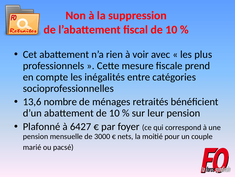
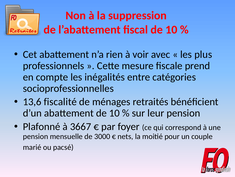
nombre: nombre -> fiscalité (60, 101)
6427: 6427 -> 3667 (81, 126)
